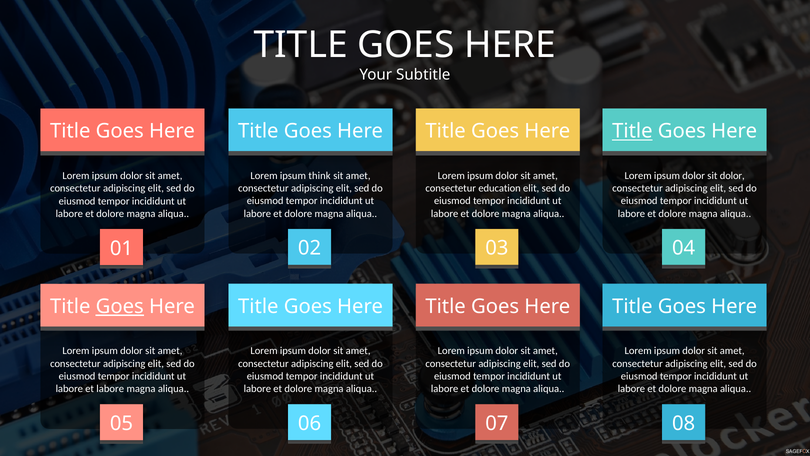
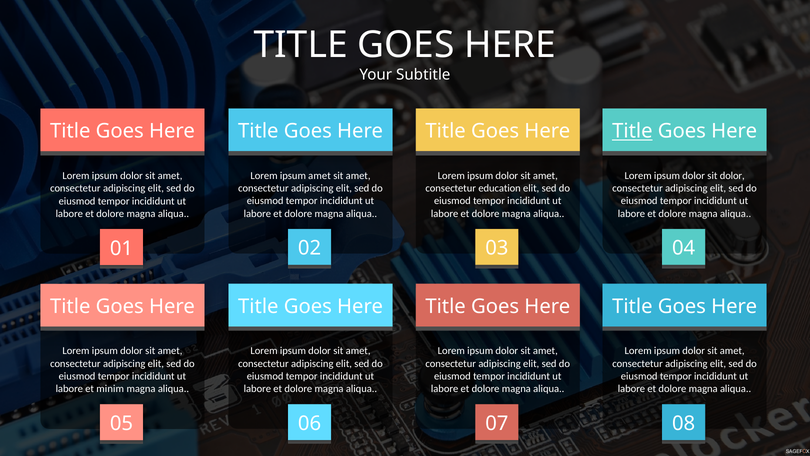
ipsum think: think -> amet (319, 175)
Goes underline: present -> none (120, 306)
et labore: labore -> minim (110, 389)
